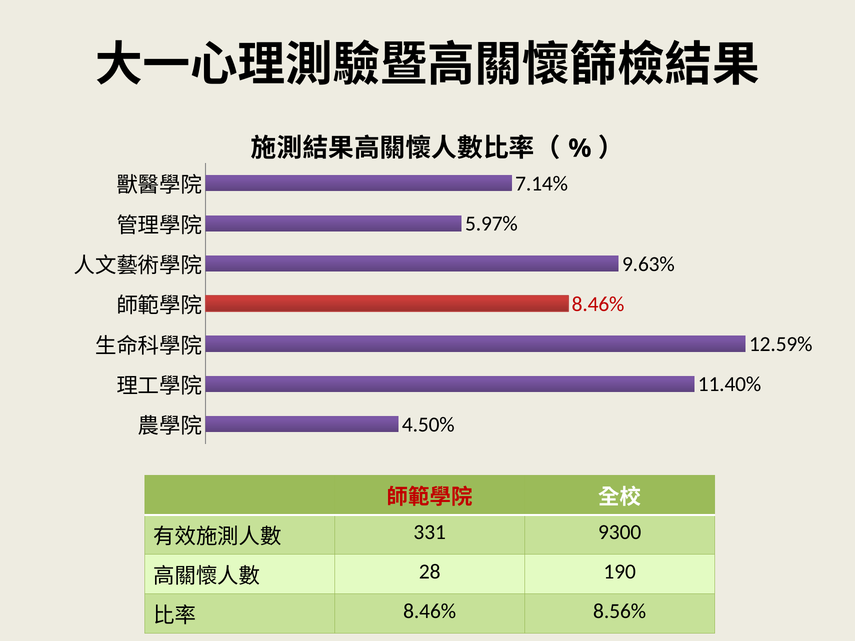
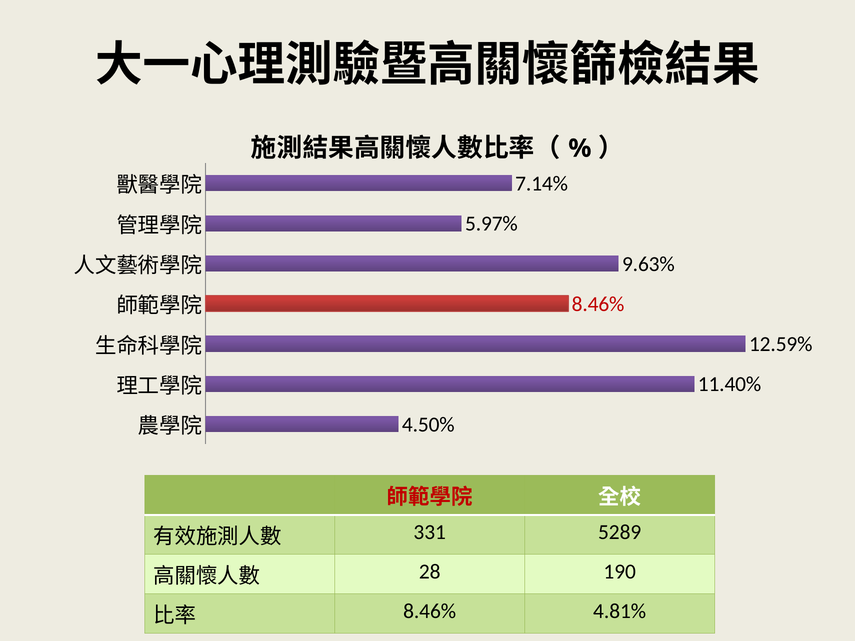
9300: 9300 -> 5289 (620, 533)
8.56%: 8.56% -> 4.81% (620, 612)
